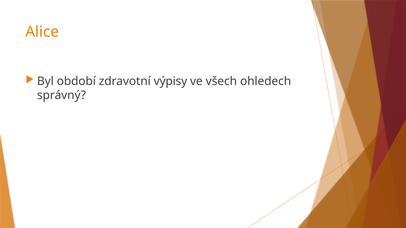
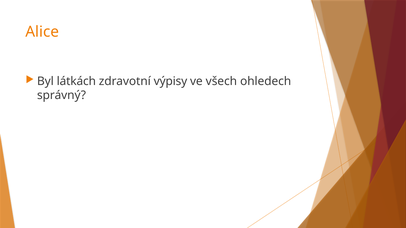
období: období -> látkách (76, 81)
